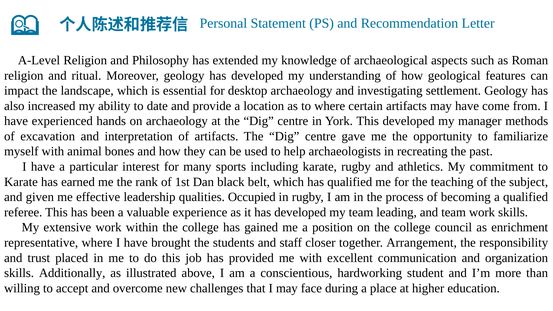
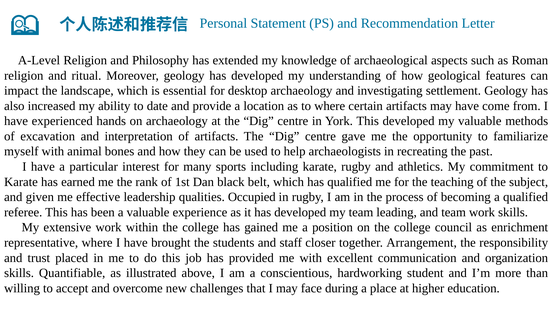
my manager: manager -> valuable (480, 121)
Additionally: Additionally -> Quantifiable (72, 273)
